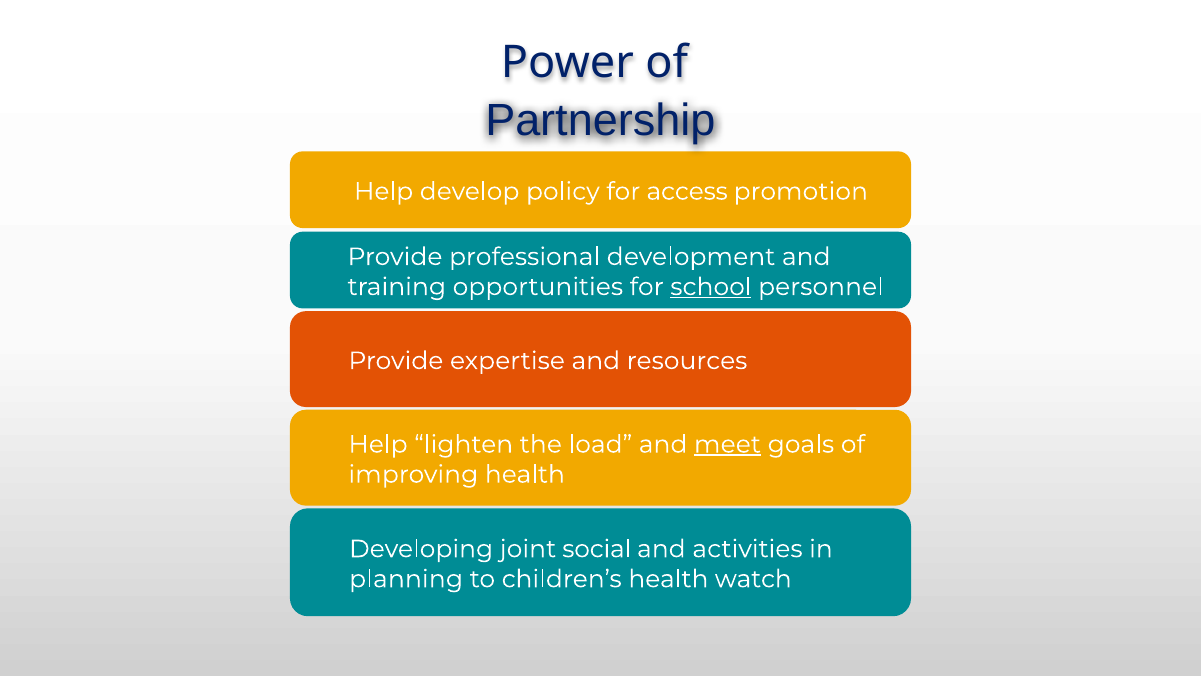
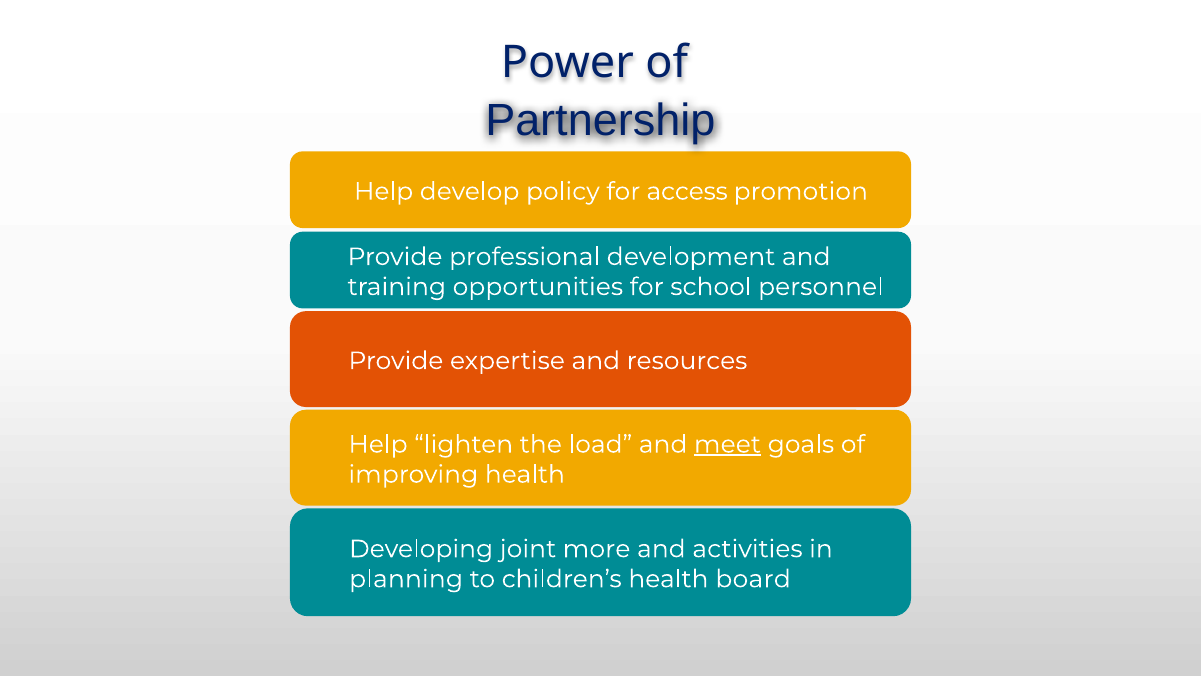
school underline: present -> none (711, 287)
social: social -> more (597, 549)
watch: watch -> board (753, 579)
